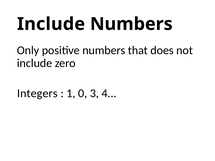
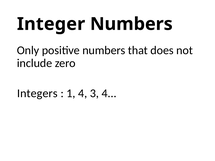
Include: Include -> Integer (51, 24)
1 0: 0 -> 4 (83, 94)
